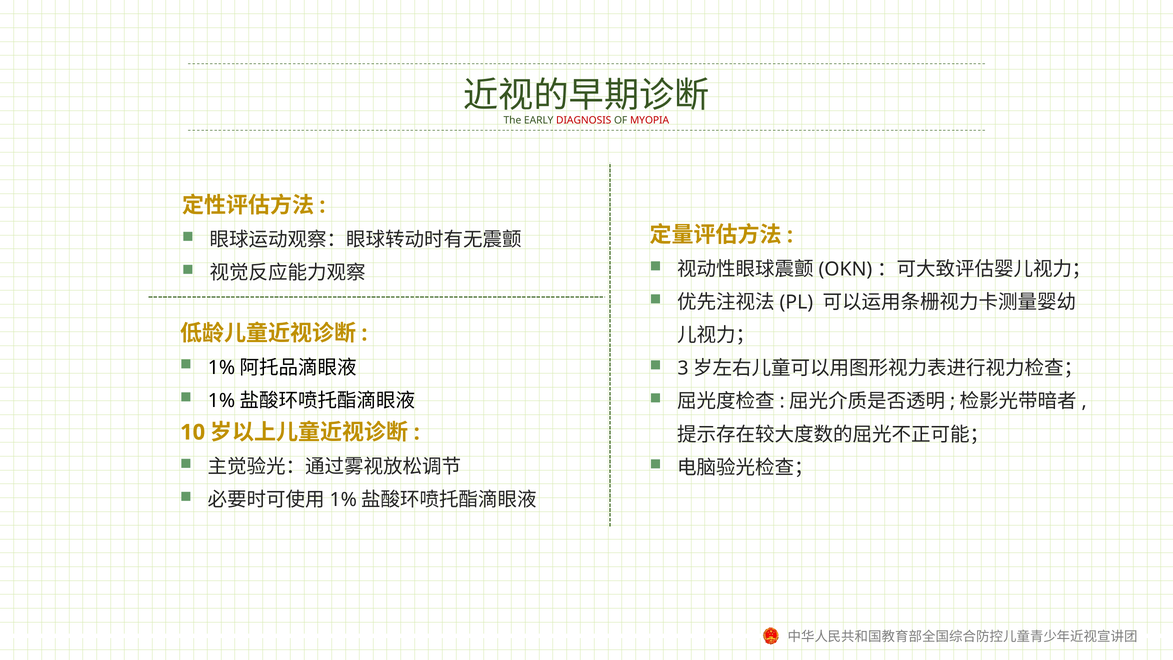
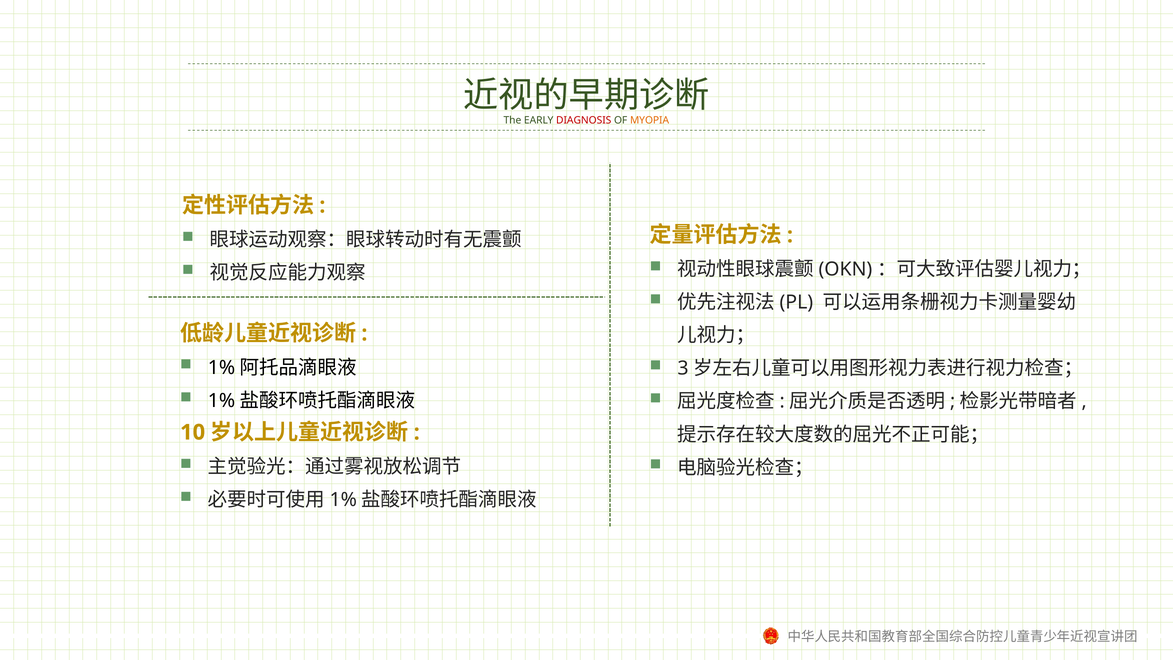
MYOPIA colour: red -> orange (650, 120)
